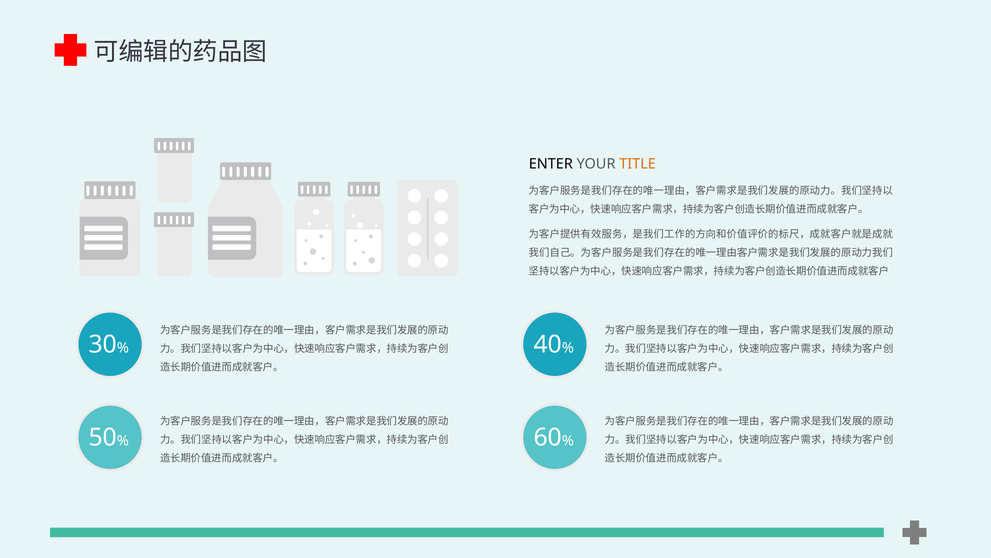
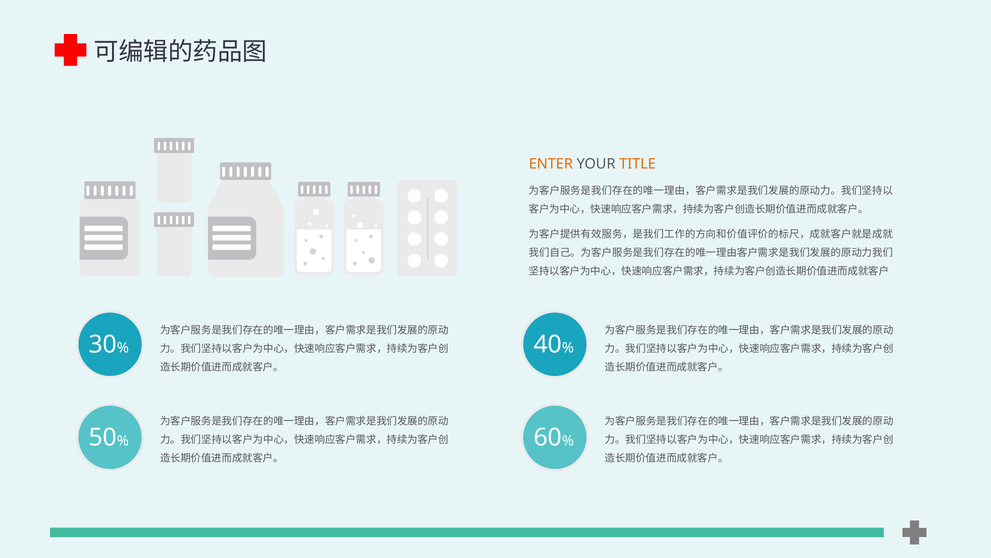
ENTER colour: black -> orange (551, 164)
